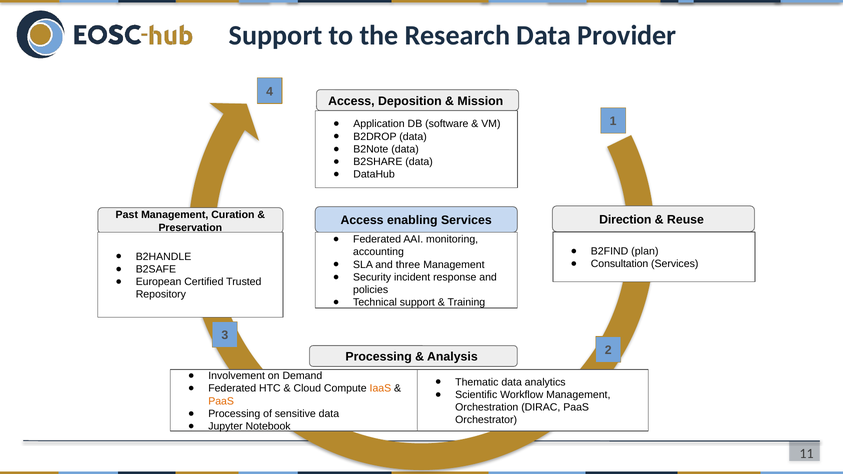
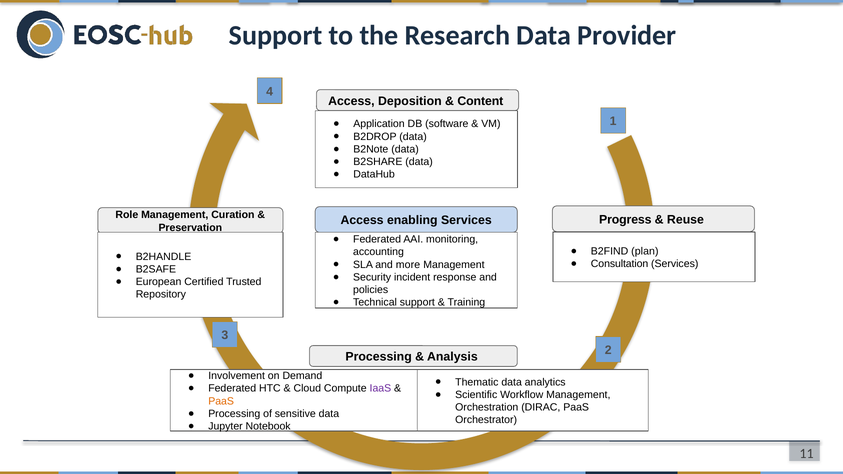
Mission: Mission -> Content (480, 101)
Past: Past -> Role (127, 215)
Direction: Direction -> Progress (625, 220)
three: three -> more (408, 265)
IaaS colour: orange -> purple (380, 389)
